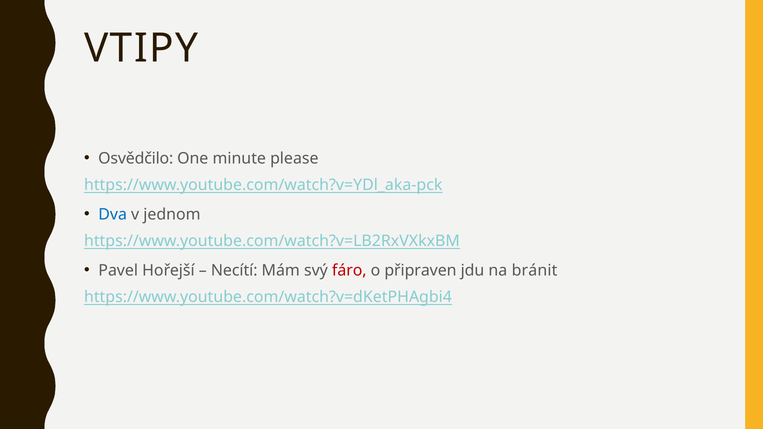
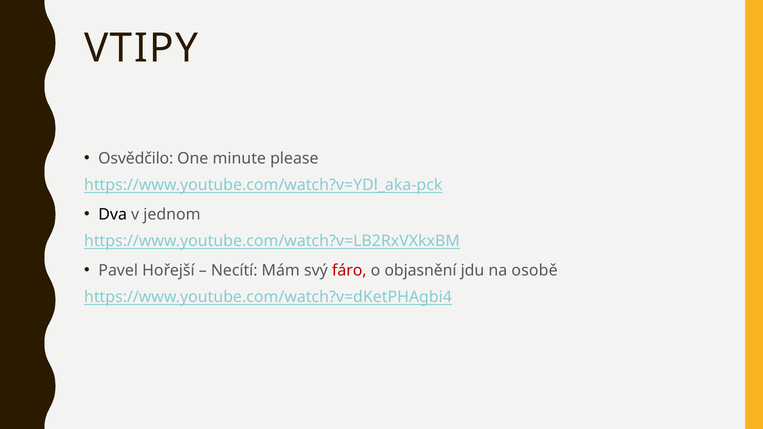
Dva colour: blue -> black (113, 214)
připraven: připraven -> objasnění (420, 270)
bránit: bránit -> osobě (535, 270)
